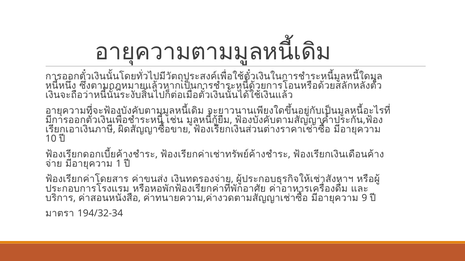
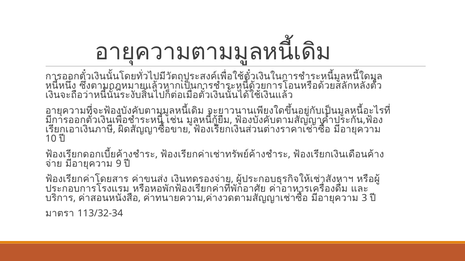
1: 1 -> 9 (119, 164)
9: 9 -> 3 (364, 198)
194/32-34: 194/32-34 -> 113/32-34 (100, 214)
